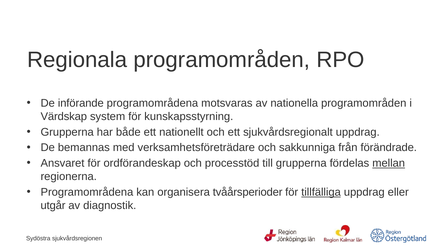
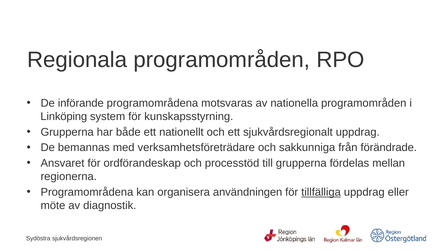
Värdskap: Värdskap -> Linköping (64, 117)
mellan underline: present -> none (389, 163)
tvåårsperioder: tvåårsperioder -> användningen (248, 192)
utgår: utgår -> möte (53, 206)
